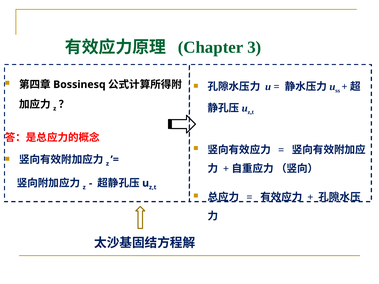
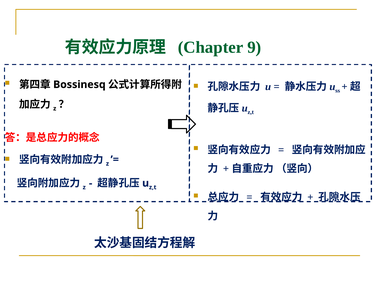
3: 3 -> 9 (254, 47)
